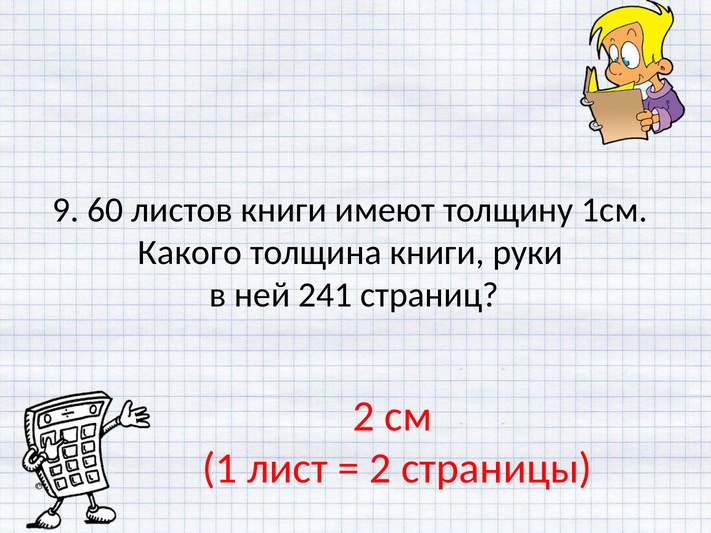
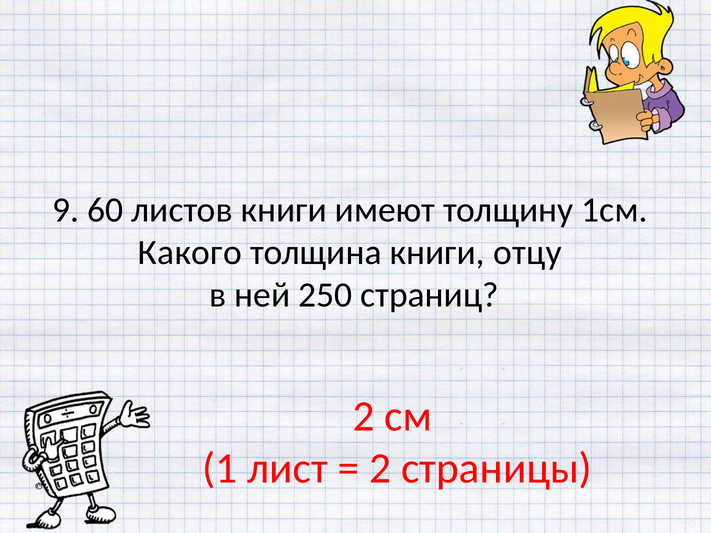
руки: руки -> отцу (528, 253)
241: 241 -> 250 (325, 295)
